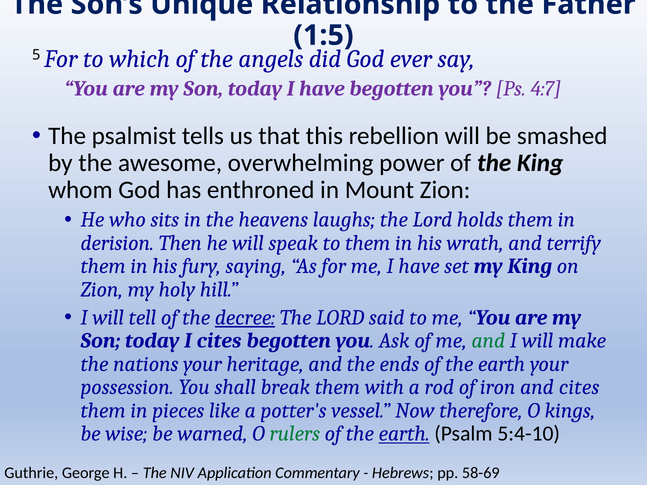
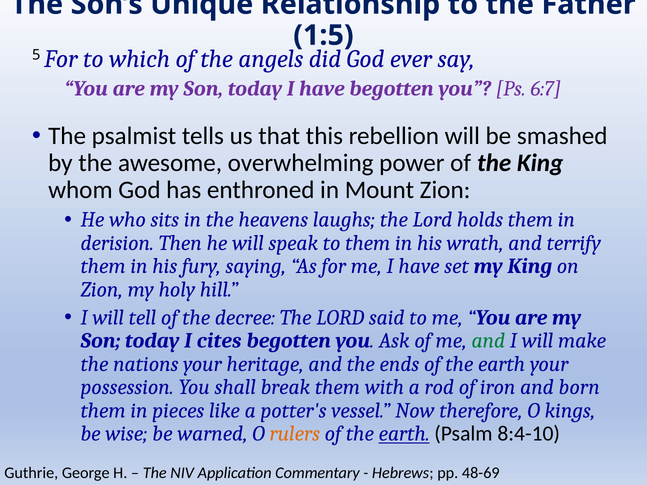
4:7: 4:7 -> 6:7 (546, 89)
decree underline: present -> none (245, 318)
and cites: cites -> born (579, 387)
rulers colour: green -> orange (295, 434)
5:4-10: 5:4-10 -> 8:4-10 (529, 434)
58-69: 58-69 -> 48-69 (481, 473)
